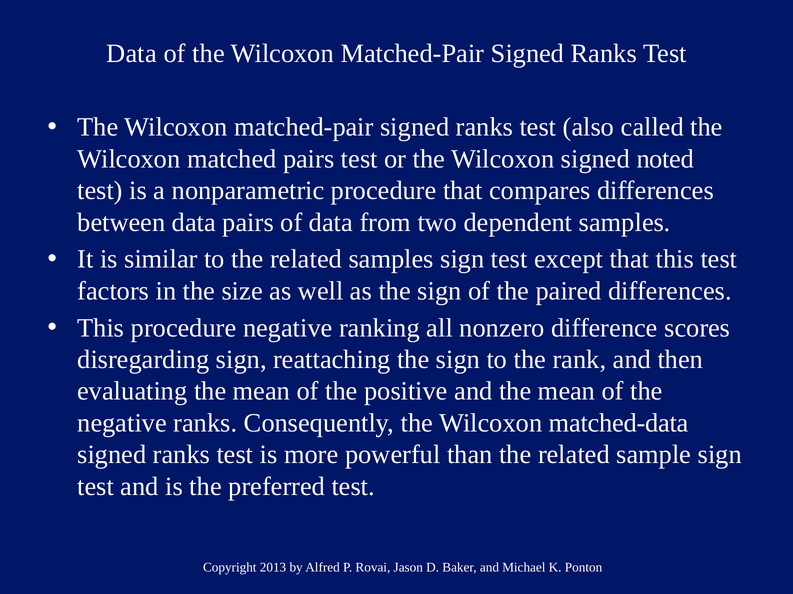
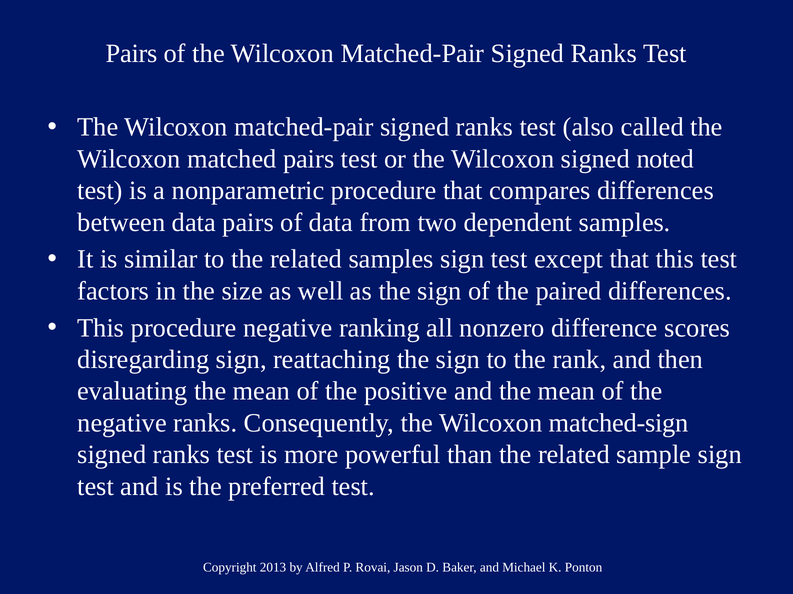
Data: Data -> Pairs (132, 53)
matched-data: matched-data -> matched-sign (619, 423)
